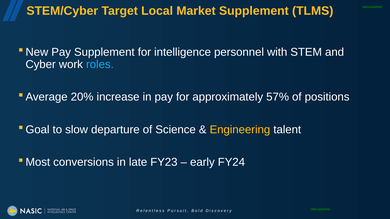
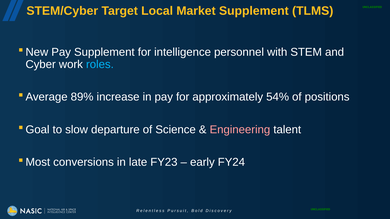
20%: 20% -> 89% (82, 97)
57%: 57% -> 54% (278, 97)
Engineering colour: yellow -> pink (240, 130)
